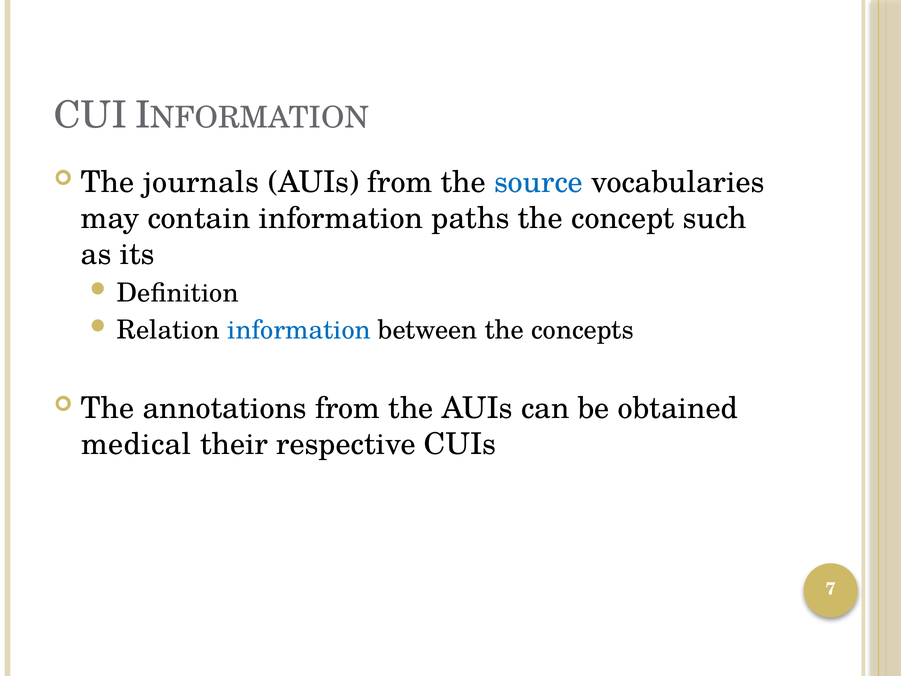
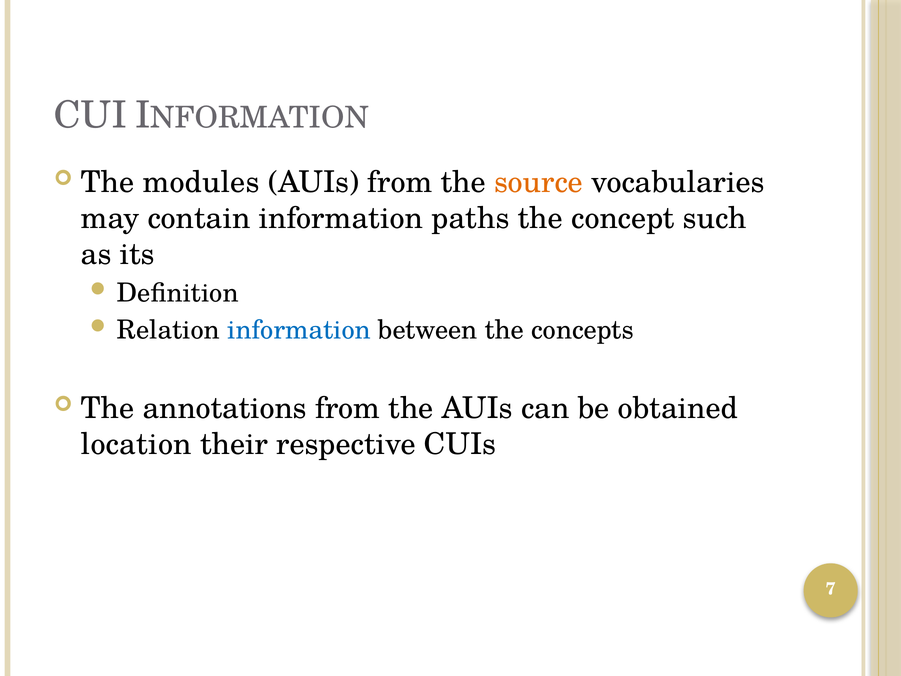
journals: journals -> modules (201, 182)
source colour: blue -> orange (539, 182)
medical: medical -> location (136, 444)
